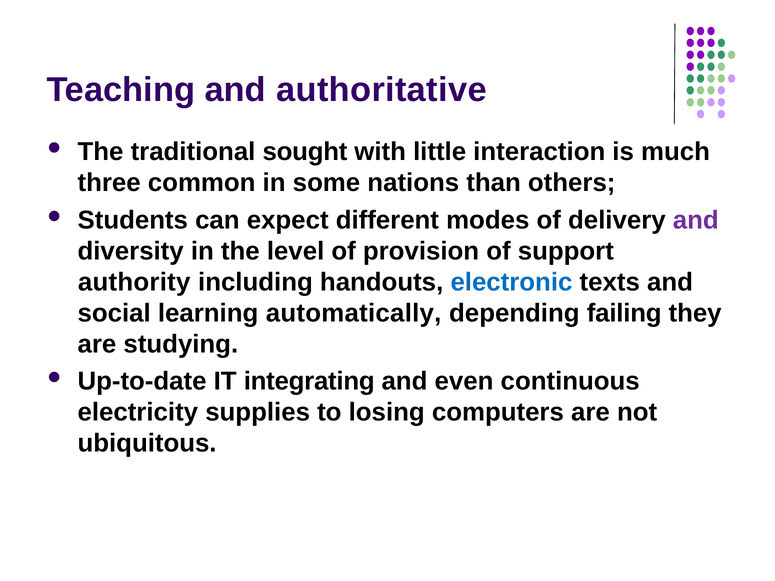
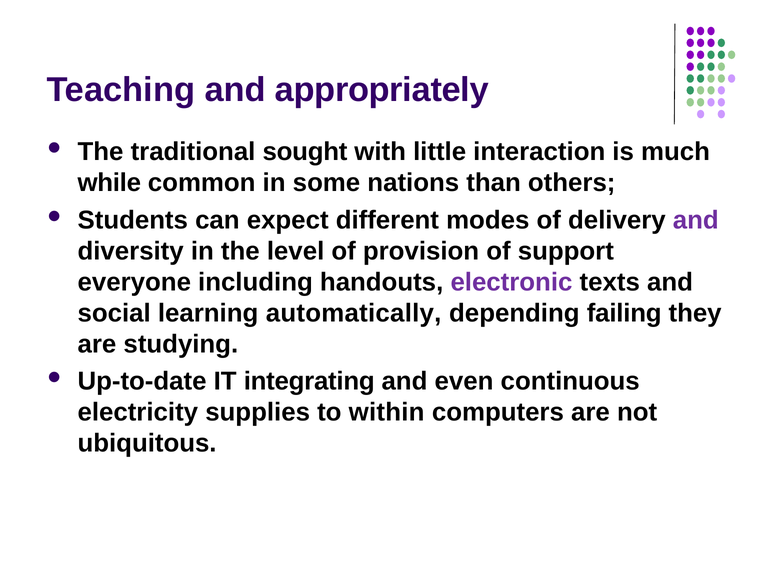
authoritative: authoritative -> appropriately (382, 90)
three: three -> while (109, 183)
authority: authority -> everyone (134, 282)
electronic colour: blue -> purple (511, 282)
losing: losing -> within (387, 413)
